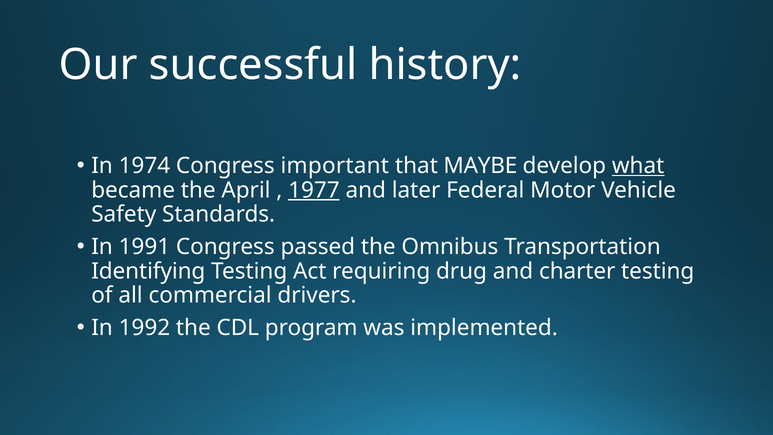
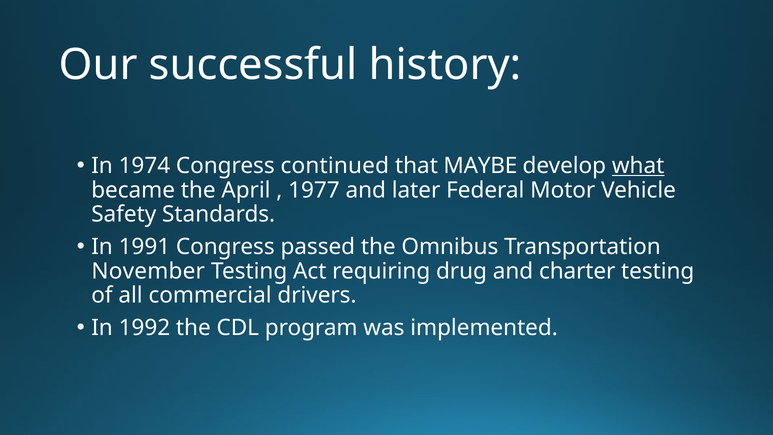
important: important -> continued (335, 166)
1977 underline: present -> none (314, 190)
Identifying: Identifying -> November (148, 271)
